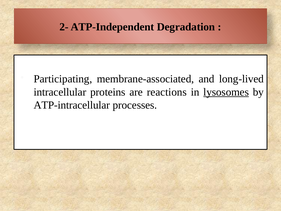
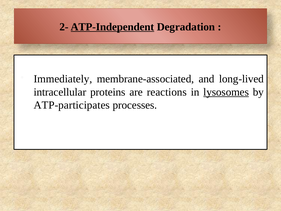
ATP-Independent underline: none -> present (112, 27)
Participating: Participating -> Immediately (63, 79)
ATP-intracellular: ATP-intracellular -> ATP-participates (72, 105)
